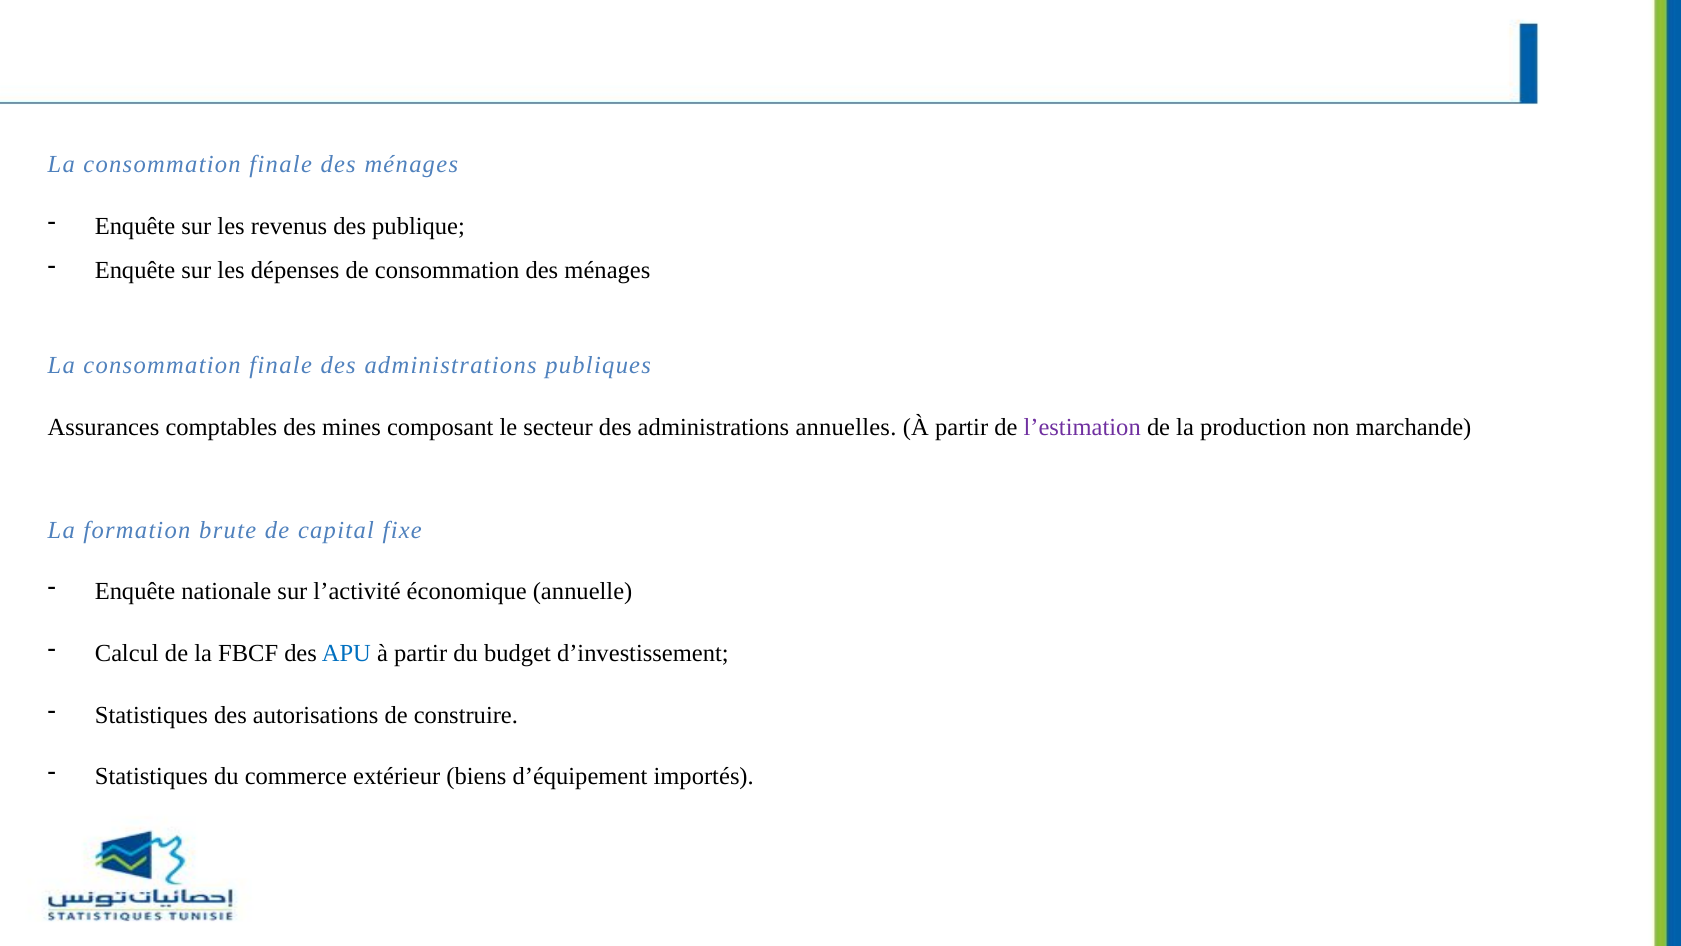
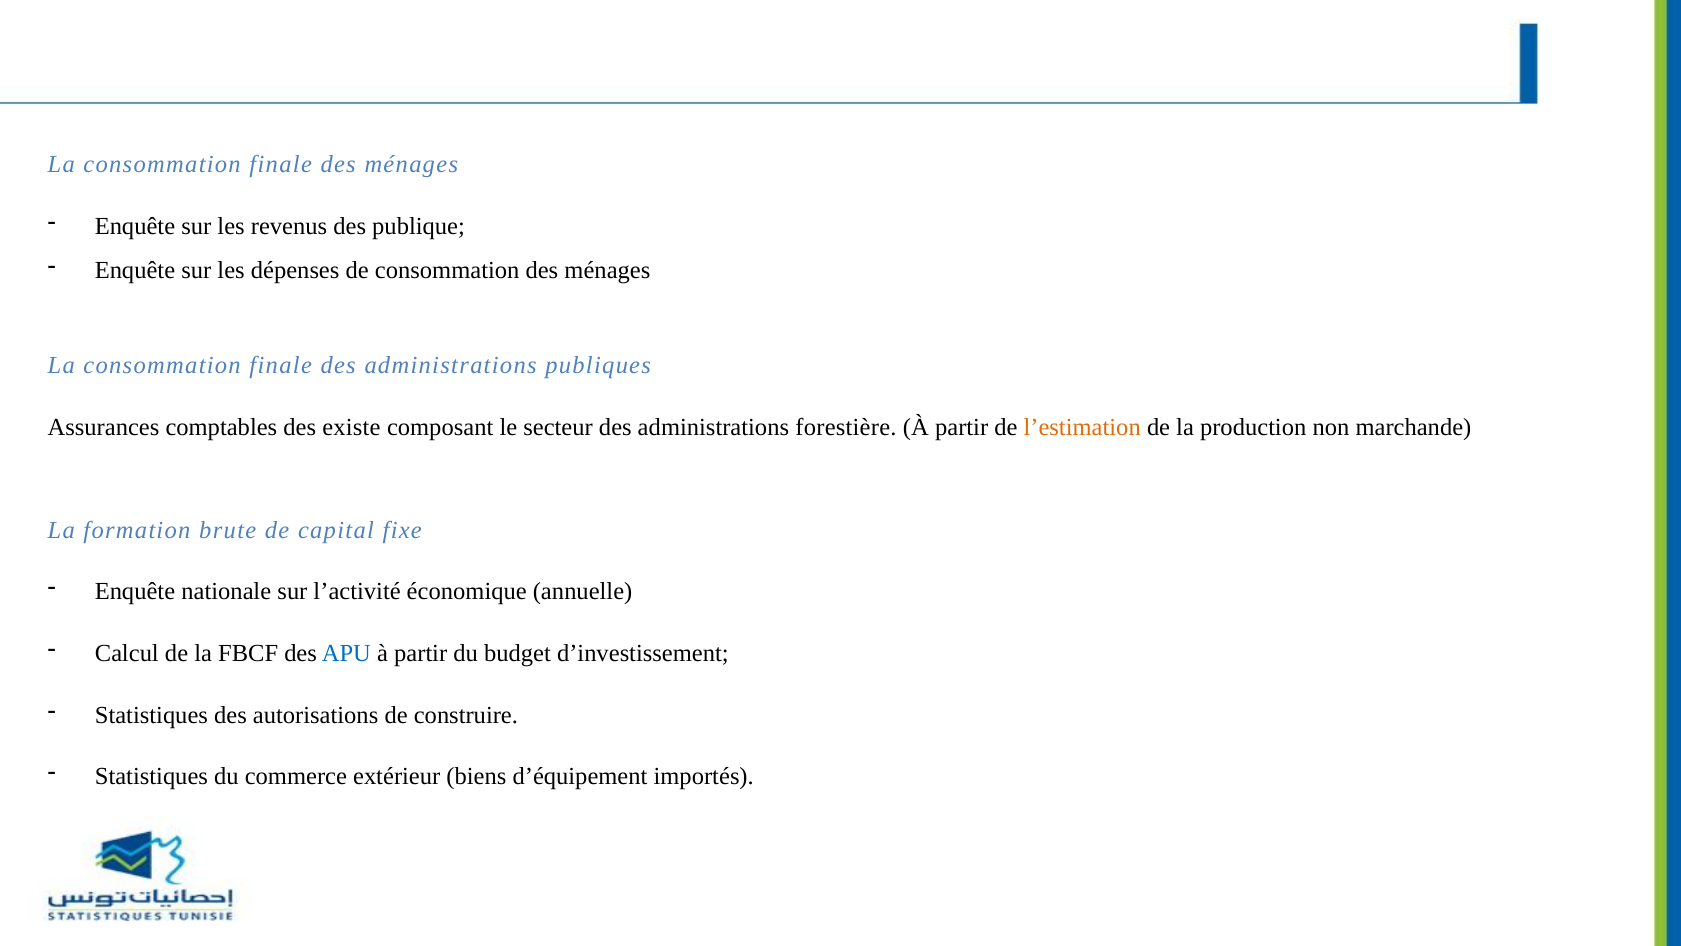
mines: mines -> existe (351, 427)
annuelles: annuelles -> forestière (846, 427)
l’estimation colour: purple -> orange (1082, 427)
